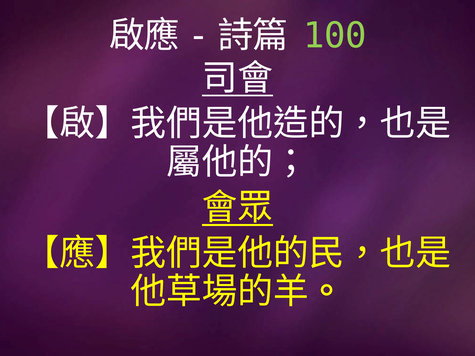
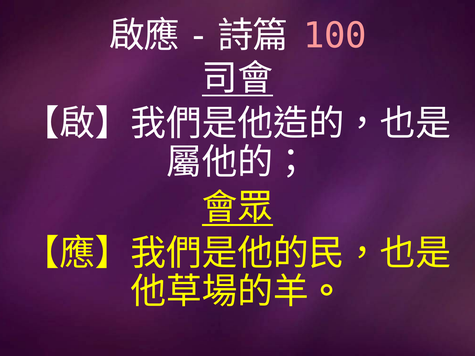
100 colour: light green -> pink (335, 36)
